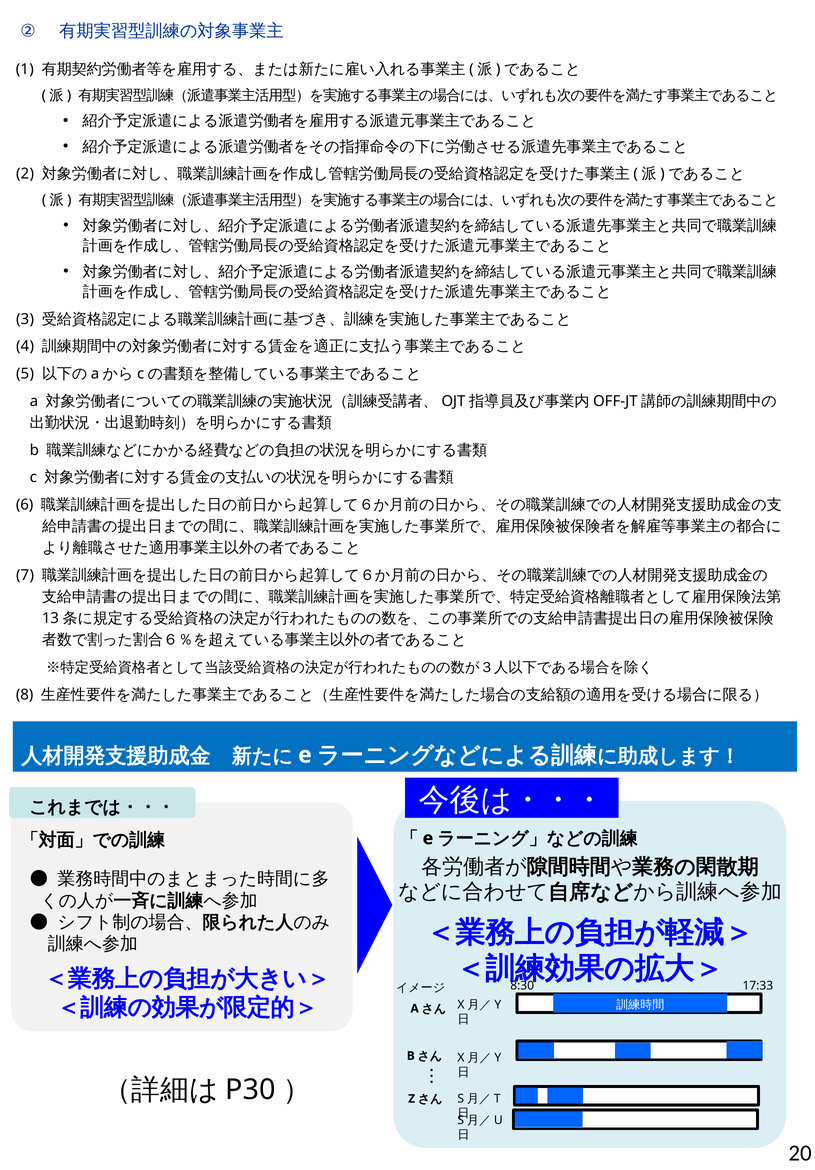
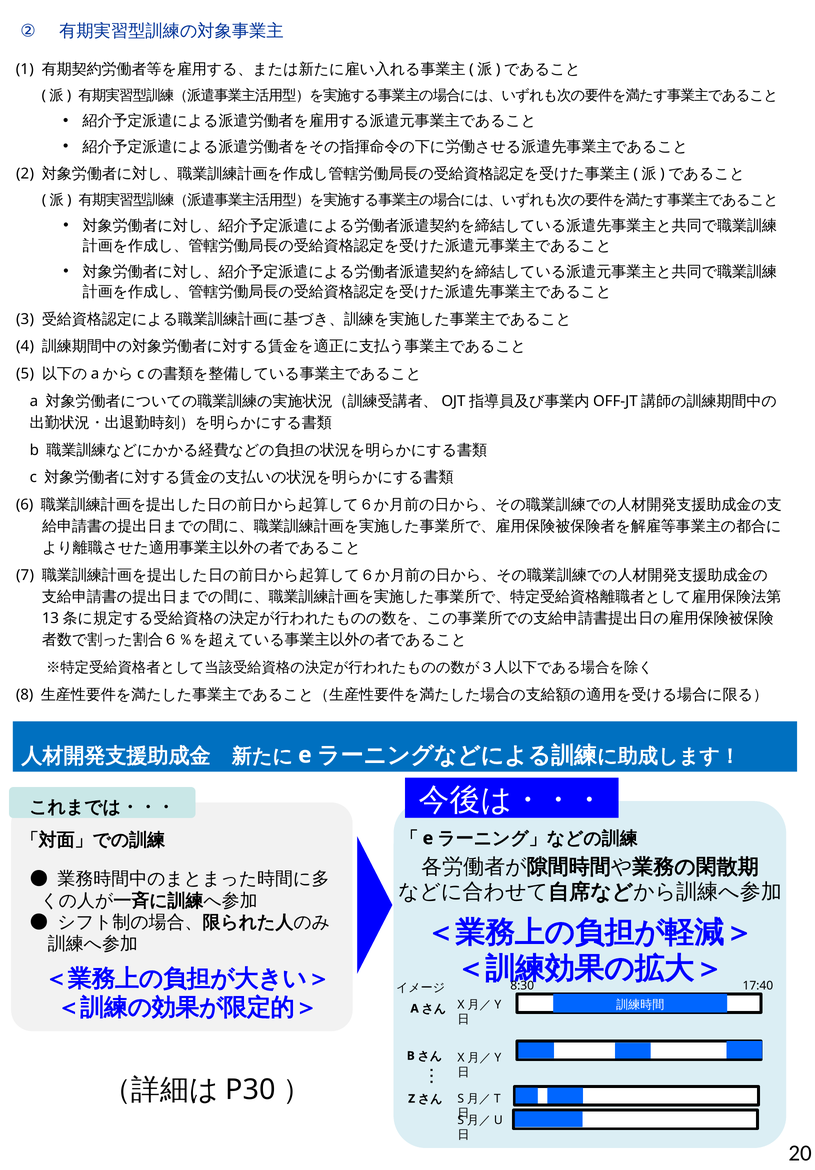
17:33: 17:33 -> 17:40 (758, 985)
